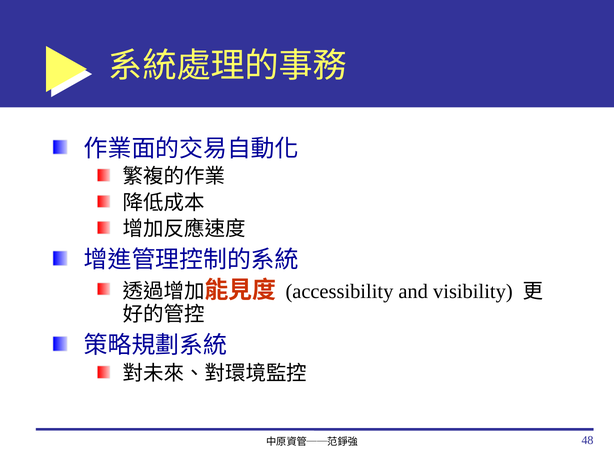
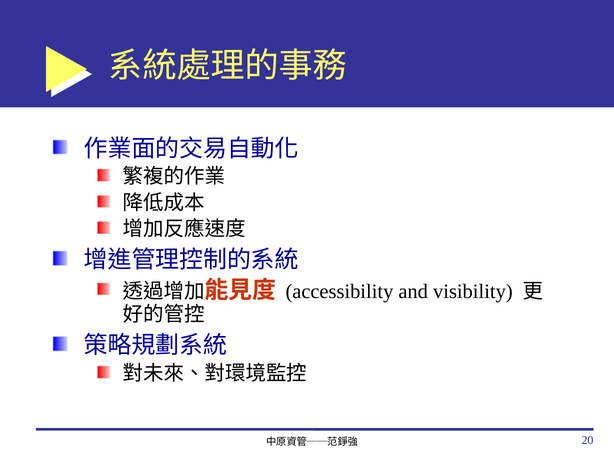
48: 48 -> 20 (588, 441)
